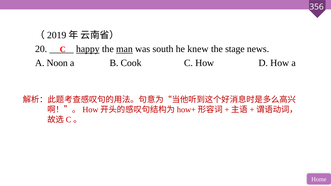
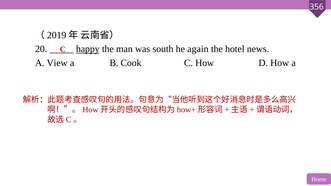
man underline: present -> none (124, 49)
knew: knew -> again (198, 49)
stage: stage -> hotel (235, 49)
Noon: Noon -> View (57, 63)
